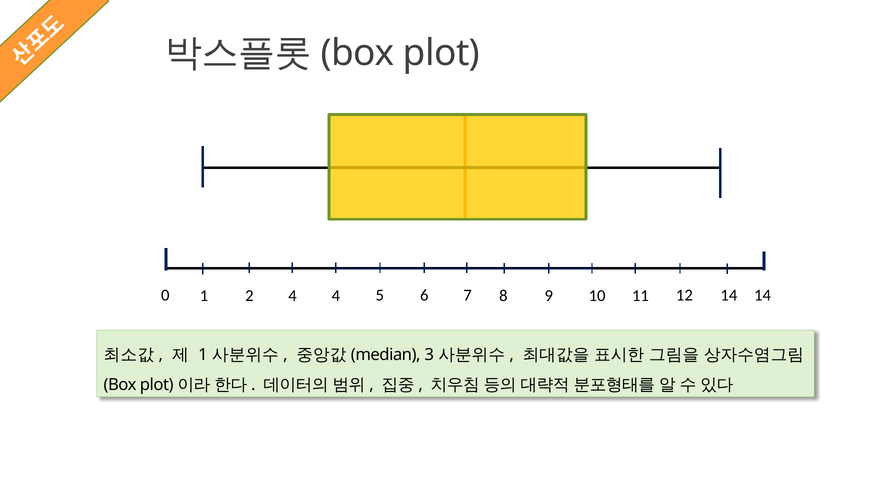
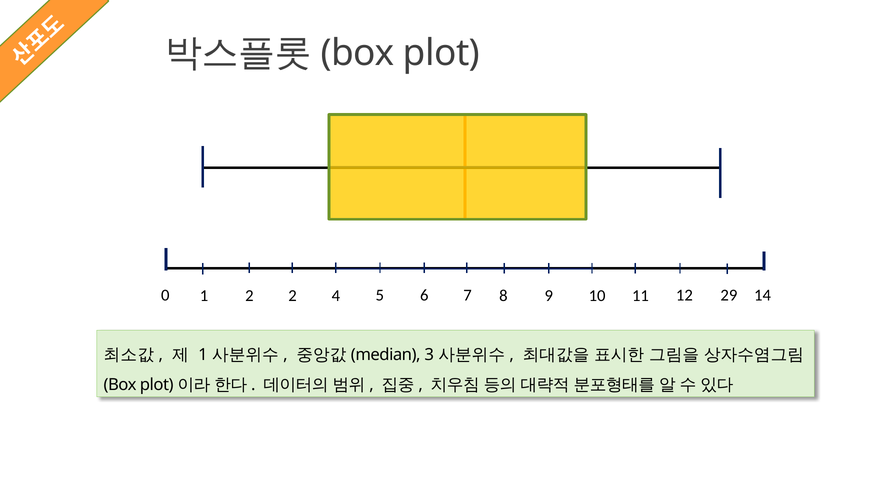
2 4: 4 -> 2 (293, 296)
12 14: 14 -> 29 (729, 296)
